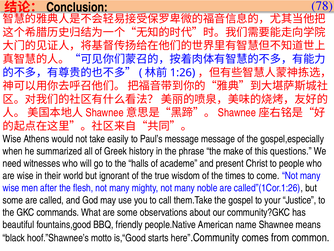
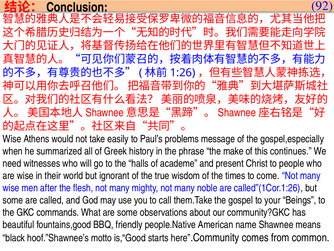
78: 78 -> 92 (322, 6)
Paul’s message: message -> problems (182, 139)
questions: questions -> continues (291, 151)
Justice: Justice -> Beings (300, 200)
